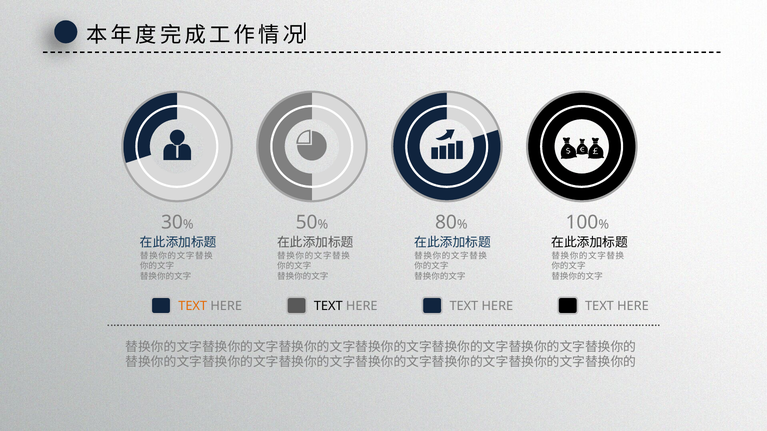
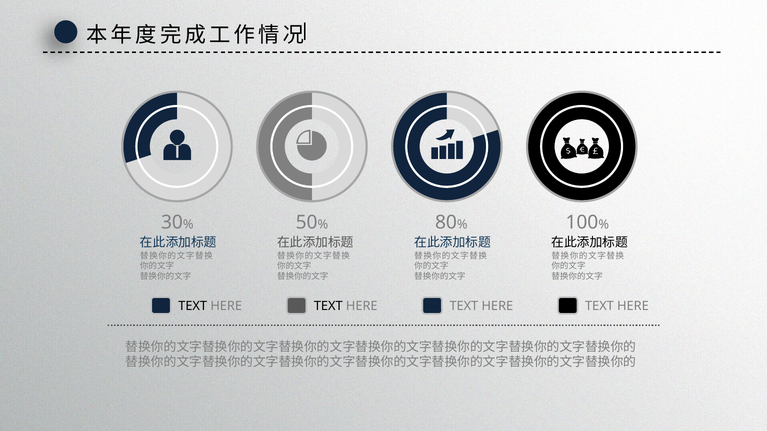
TEXT colour: orange -> black (193, 307)
